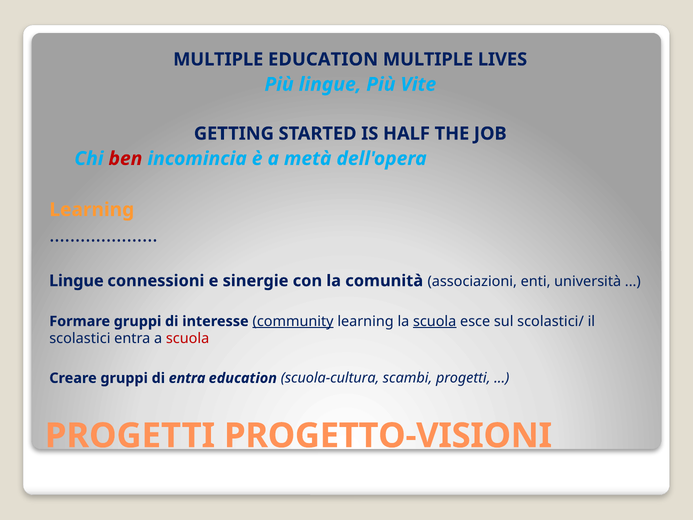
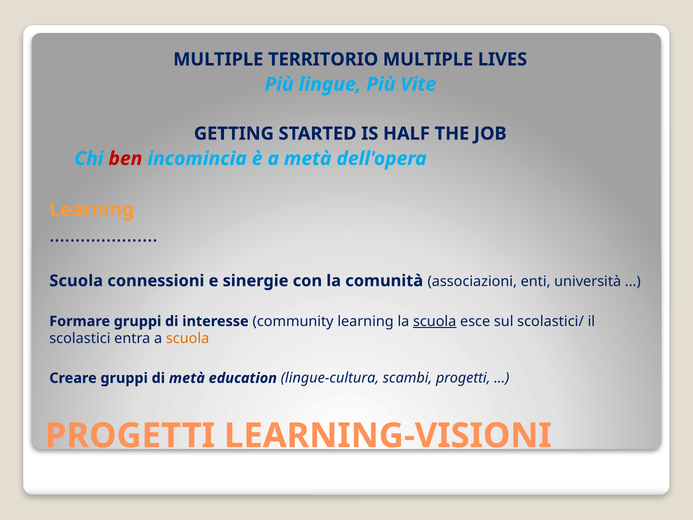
MULTIPLE EDUCATION: EDUCATION -> TERRITORIO (323, 59)
Lingue: Lingue -> Scuola (76, 281)
community underline: present -> none (293, 321)
scuola colour: red -> orange (188, 338)
di entra: entra -> metà (187, 378)
scuola-cultura: scuola-cultura -> lingue-cultura (330, 378)
PROGETTO-VISIONI: PROGETTO-VISIONI -> LEARNING-VISIONI (388, 436)
